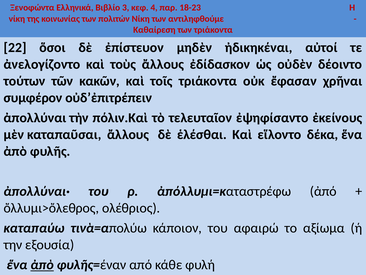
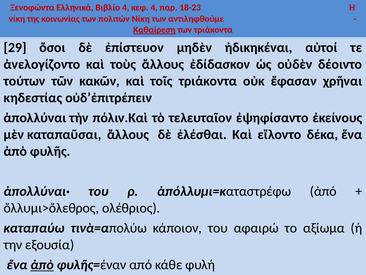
Βιβλίο 3: 3 -> 4 (126, 8)
Καθαίρεση underline: none -> present (154, 30)
22: 22 -> 29 (15, 48)
συμφέρον: συμφέρον -> κηδεστίας (33, 98)
